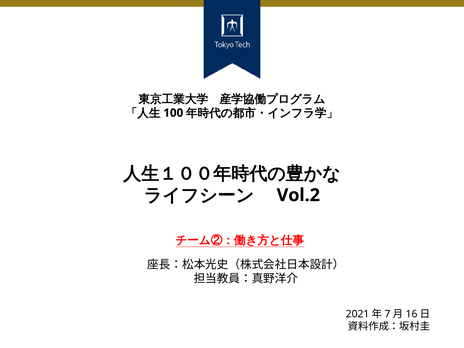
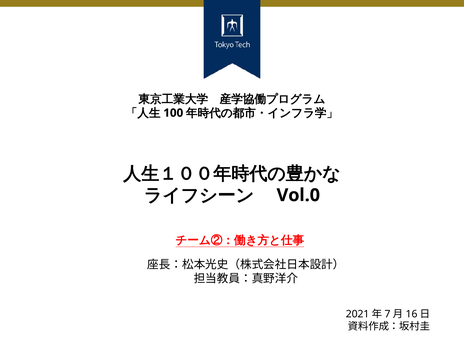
Vol.2: Vol.2 -> Vol.0 (298, 195)
